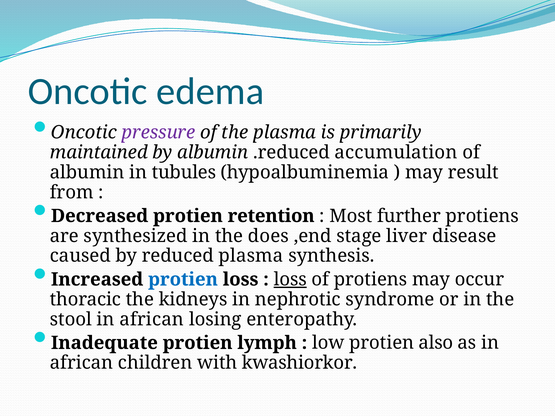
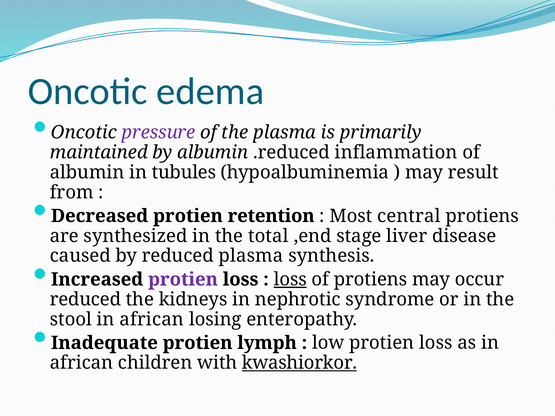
accumulation: accumulation -> inflammation (396, 153)
further: further -> central (409, 216)
does: does -> total (268, 236)
protien colour: blue -> purple (183, 280)
thoracic: thoracic -> reduced (85, 300)
low protien also: also -> loss (436, 343)
kwashiorkor underline: none -> present (300, 363)
